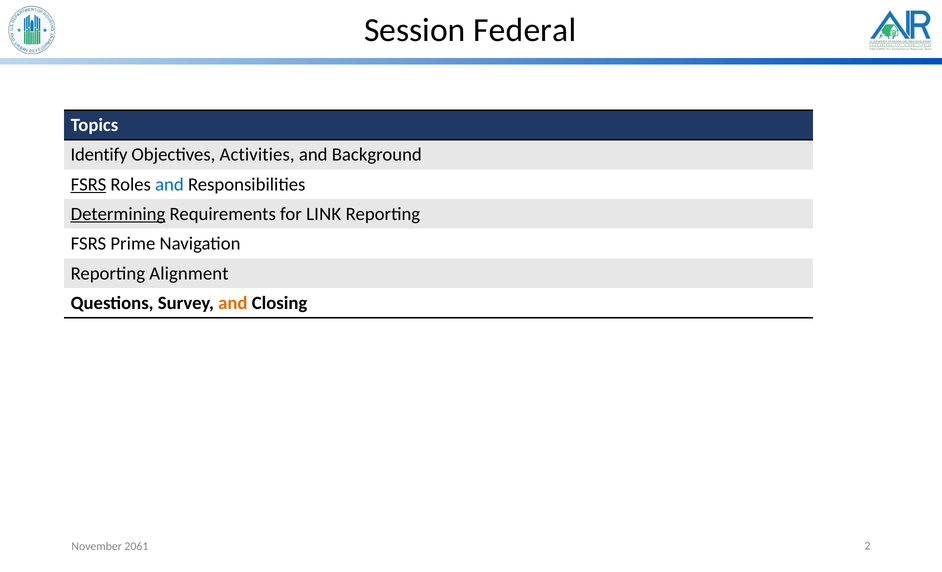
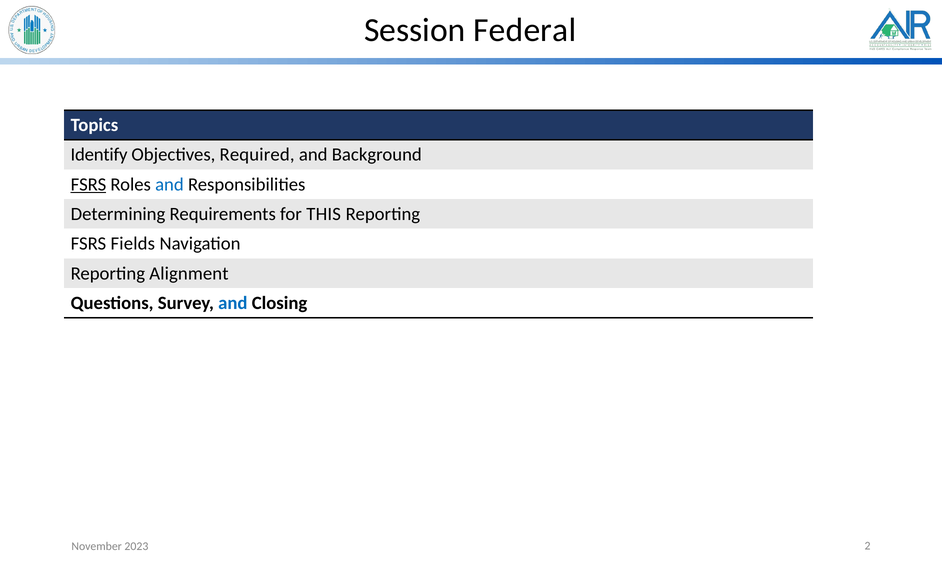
Activities: Activities -> Required (257, 155)
Determining underline: present -> none (118, 214)
LINK: LINK -> THIS (324, 214)
Prime: Prime -> Fields (133, 244)
and colour: orange -> blue (233, 303)
2061: 2061 -> 2023 (136, 546)
